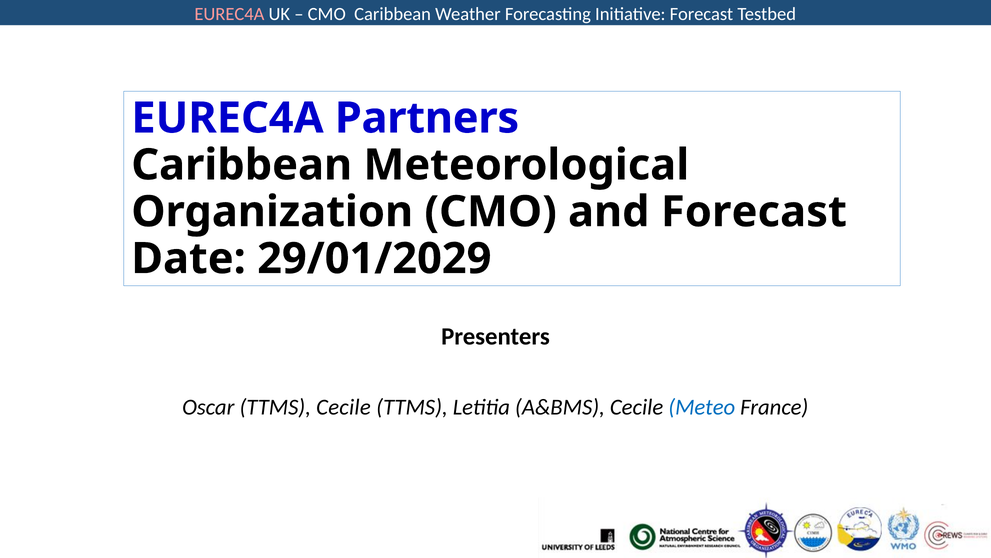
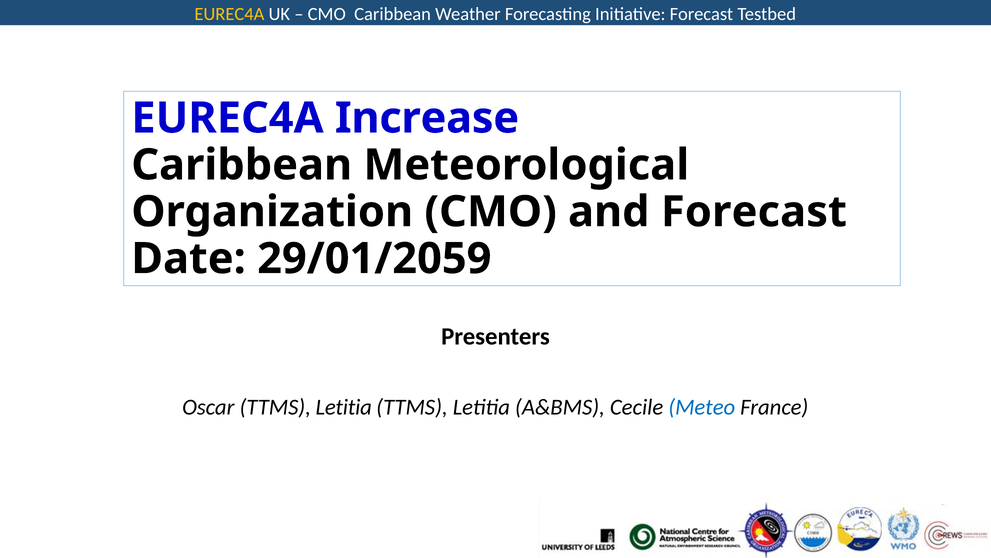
EUREC4A colour: pink -> yellow (229, 14)
Partners: Partners -> Increase (427, 118)
29/01/2029: 29/01/2029 -> 29/01/2059 (374, 259)
Oscar TTMS Cecile: Cecile -> Letitia (344, 407)
